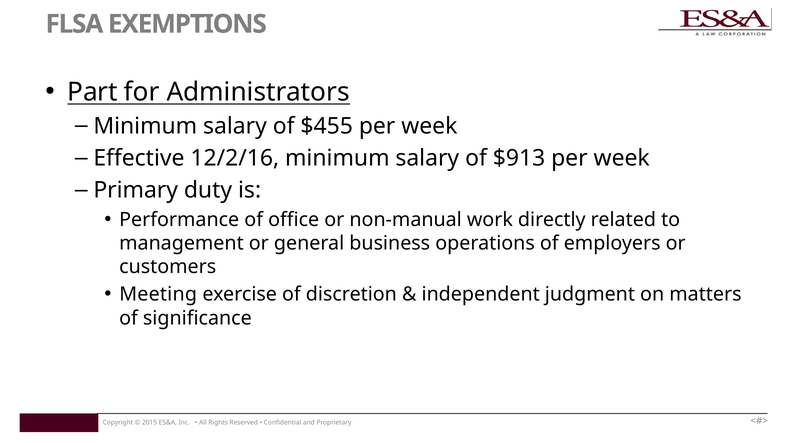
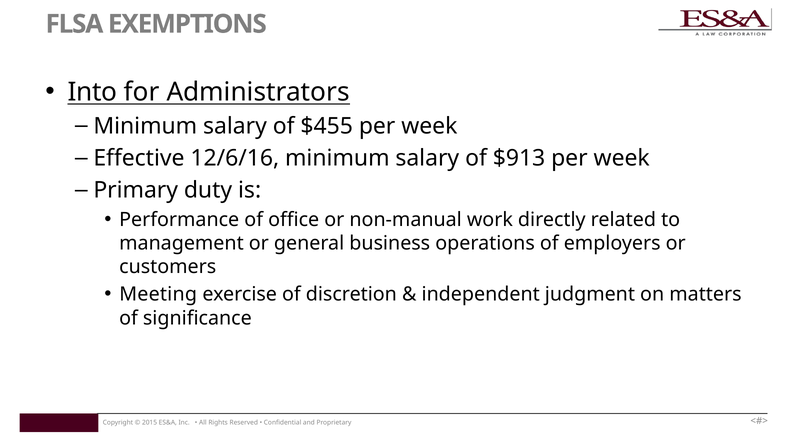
Part: Part -> Into (92, 92)
12/2/16: 12/2/16 -> 12/6/16 (235, 158)
